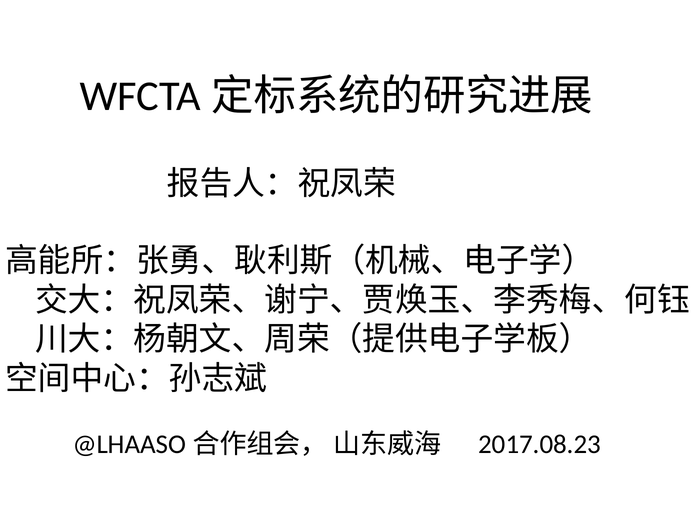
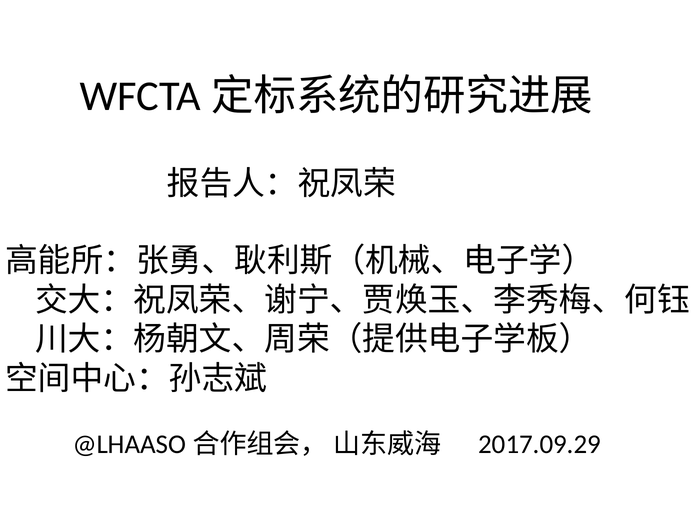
2017.08.23: 2017.08.23 -> 2017.09.29 (540, 444)
